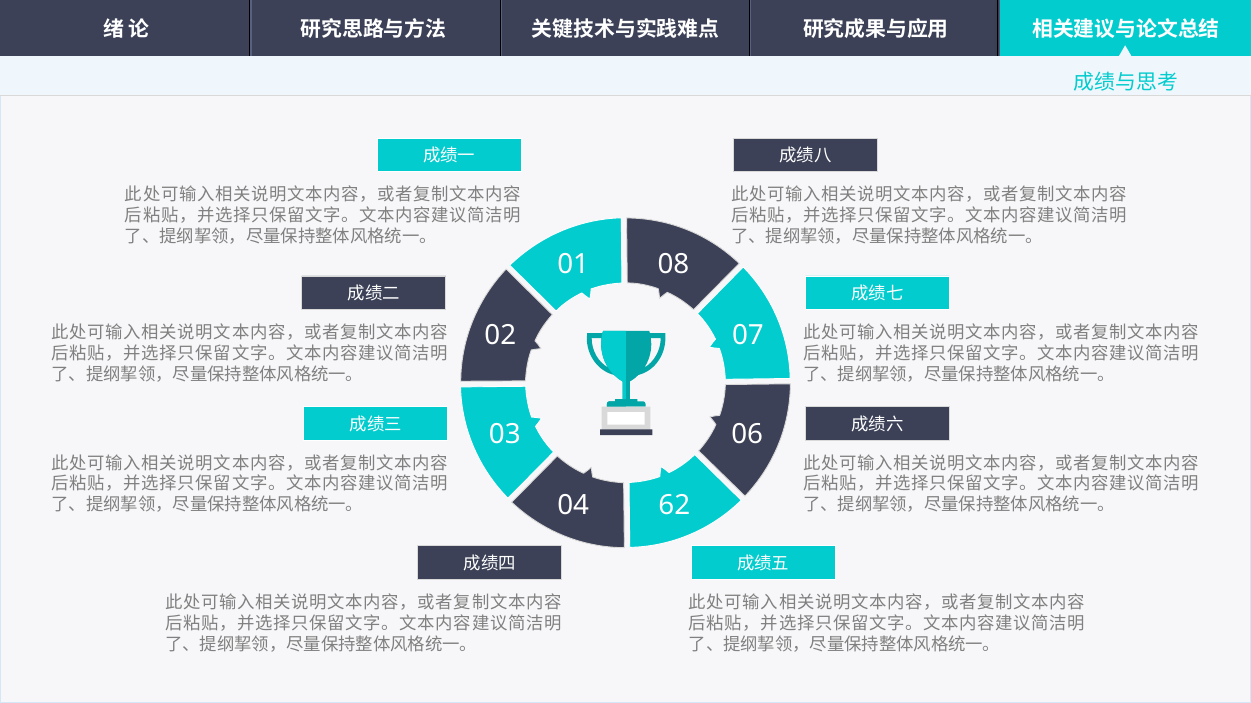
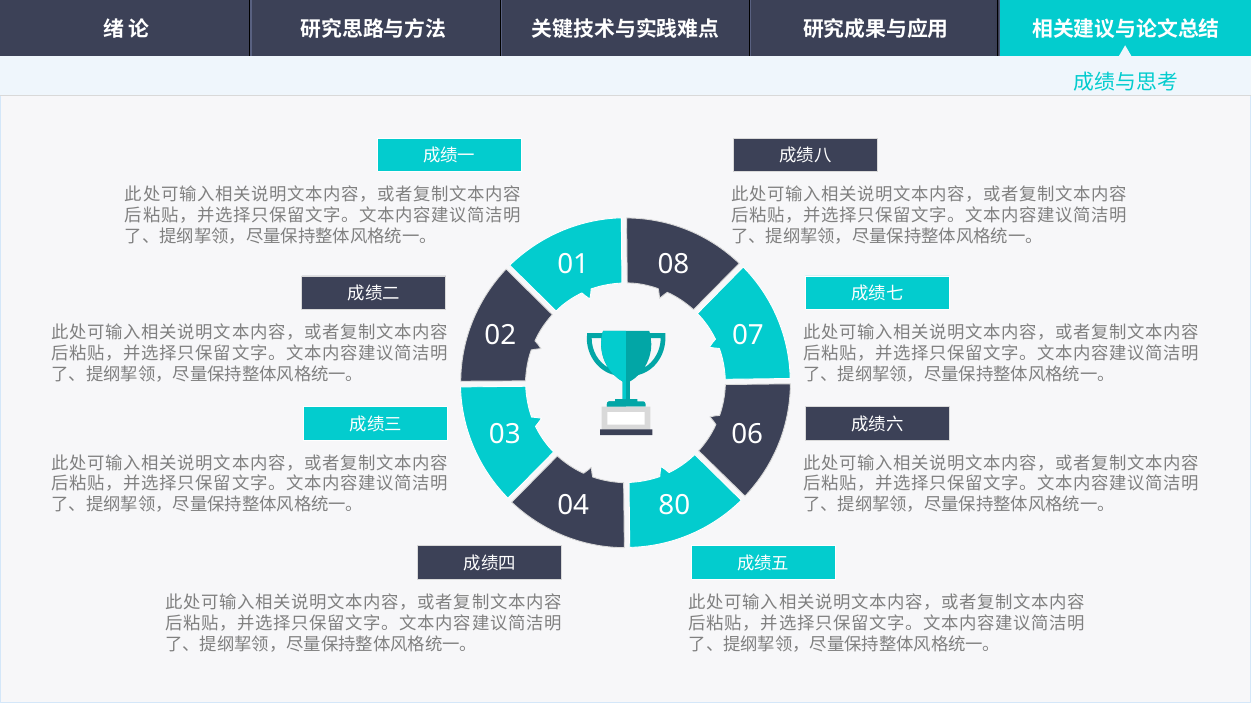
62: 62 -> 80 (674, 506)
